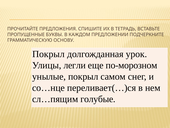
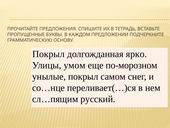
урок: урок -> ярко (136, 54)
легли: легли -> умом (75, 65)
голубые: голубые -> русский (98, 99)
